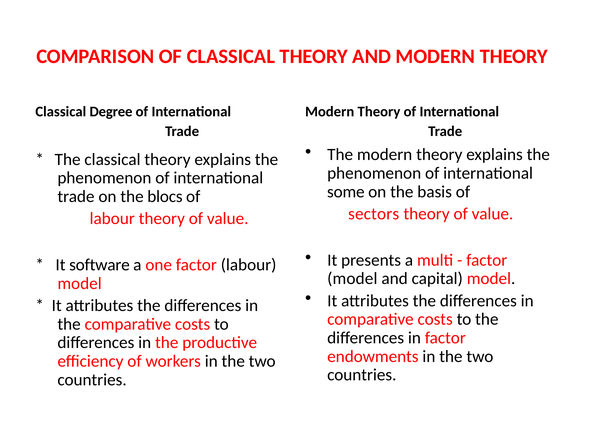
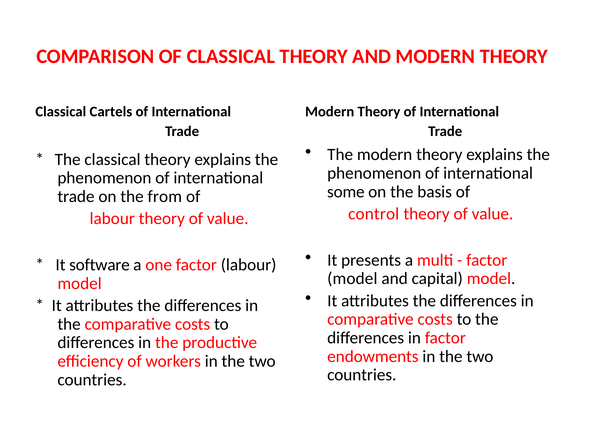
Degree: Degree -> Cartels (111, 112)
blocs: blocs -> from (165, 196)
sectors: sectors -> control (374, 214)
